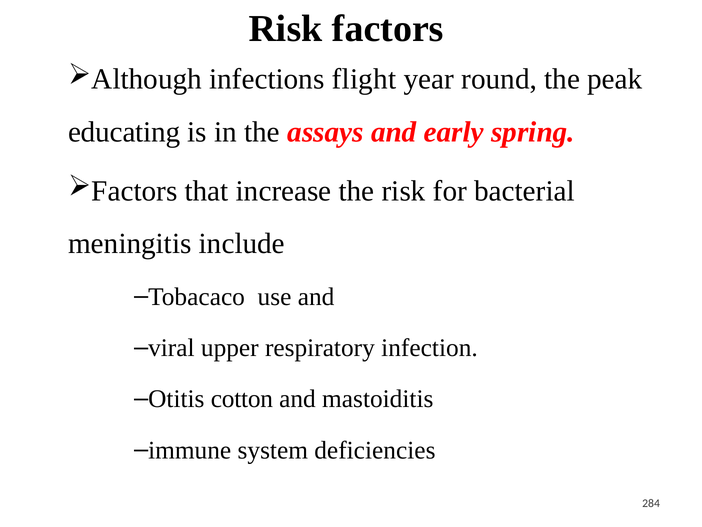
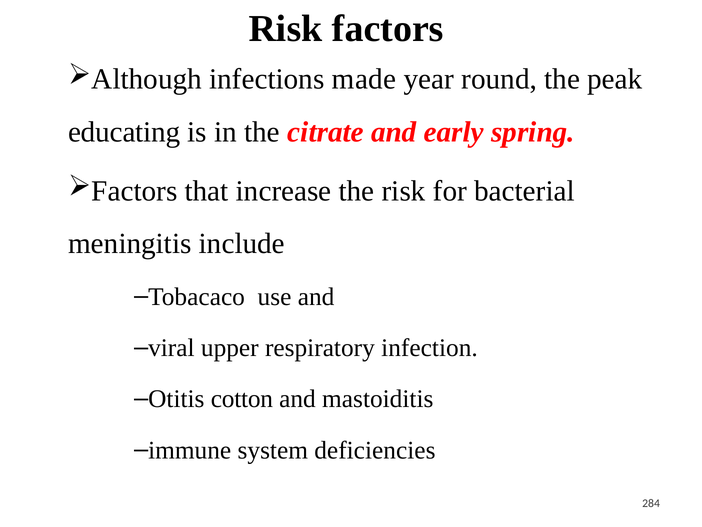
flight: flight -> made (364, 79)
assays: assays -> citrate (326, 132)
